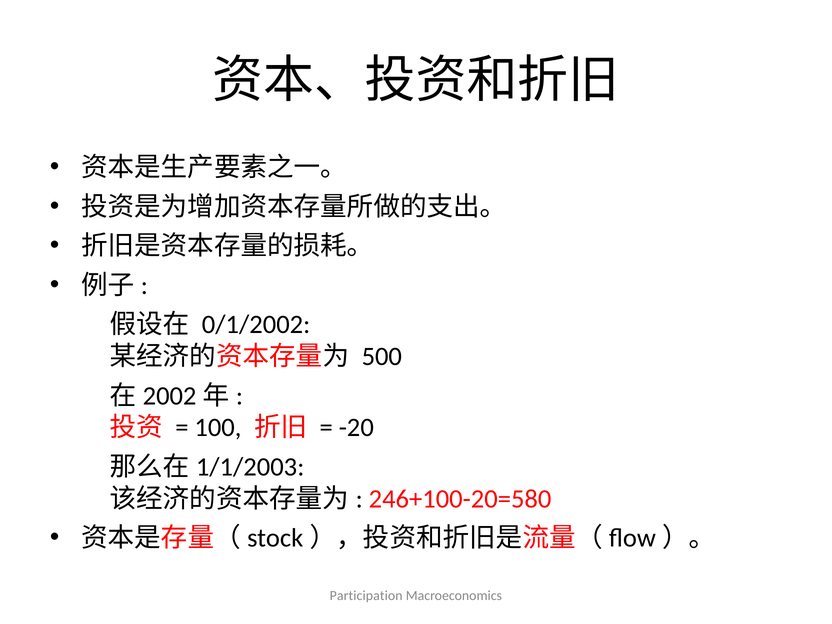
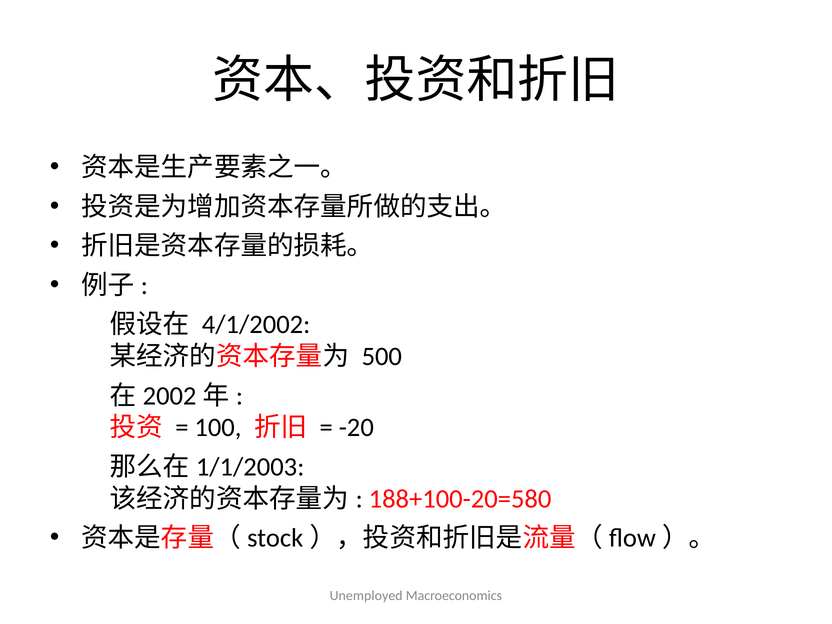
0/1/2002: 0/1/2002 -> 4/1/2002 (256, 325)
246+100-20=580: 246+100-20=580 -> 188+100-20=580 (460, 499)
Participation: Participation -> Unemployed (366, 596)
